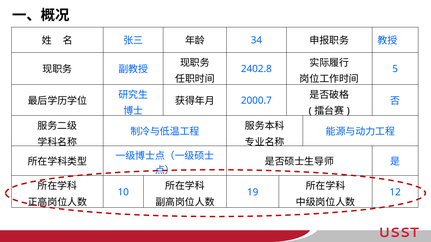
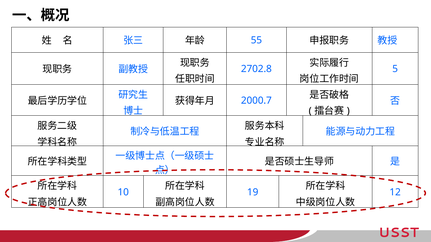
34: 34 -> 55 (256, 40)
2402.8: 2402.8 -> 2702.8 (256, 69)
